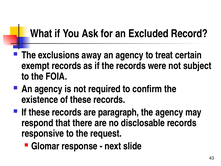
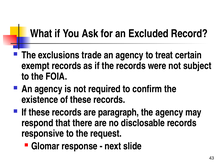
away: away -> trade (92, 55)
